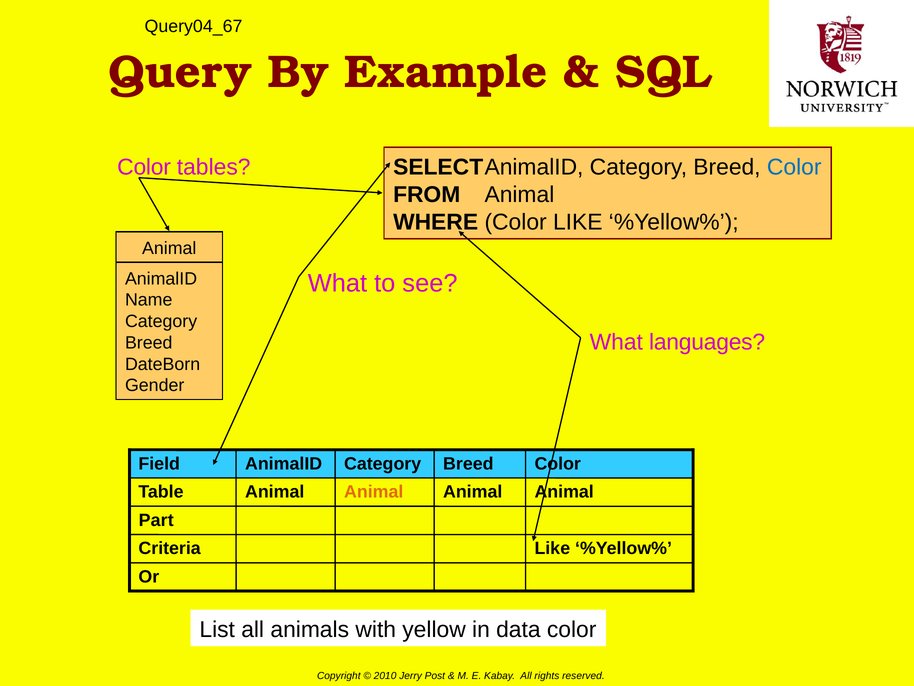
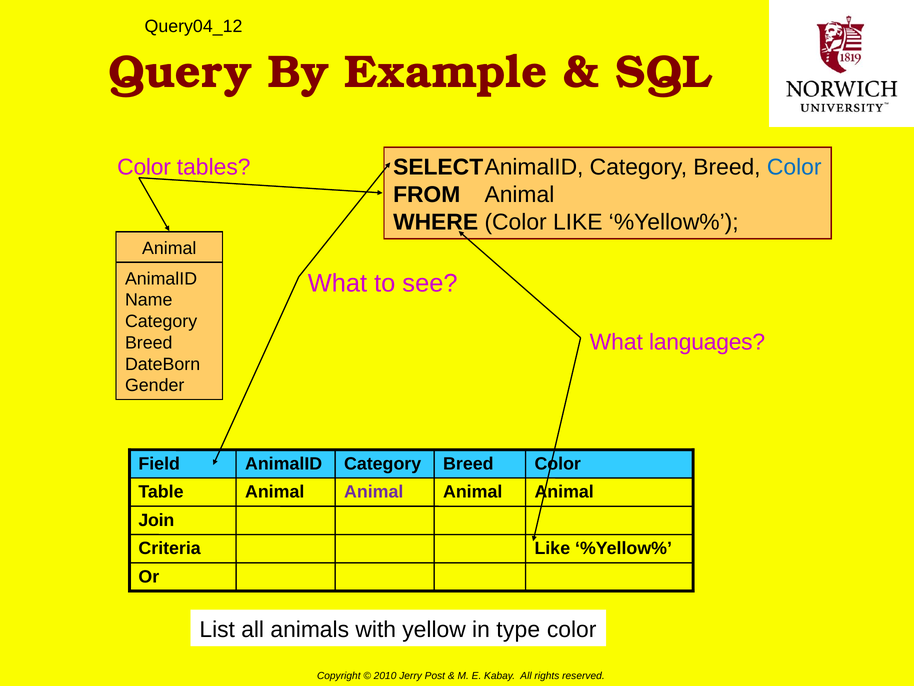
Query04_67: Query04_67 -> Query04_12 (194, 26)
Animal colour: orange -> purple (374, 492)
Part: Part -> Join (156, 520)
data: data -> type (518, 629)
